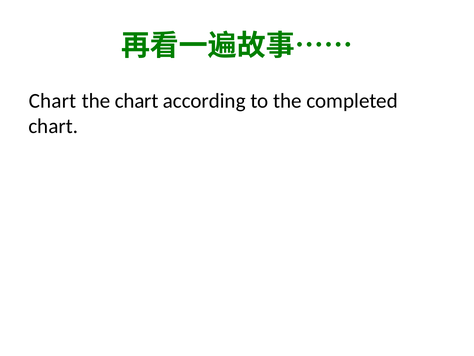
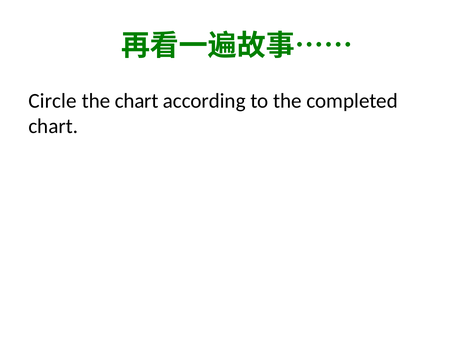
Chart: Chart -> Circle (53, 101)
